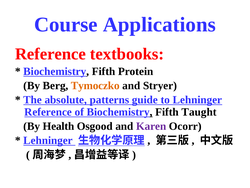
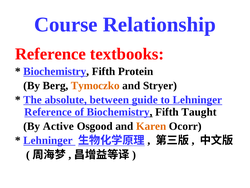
Applications: Applications -> Relationship (159, 25)
patterns: patterns -> between (109, 100)
Health: Health -> Active (58, 126)
Karen colour: purple -> orange (151, 126)
